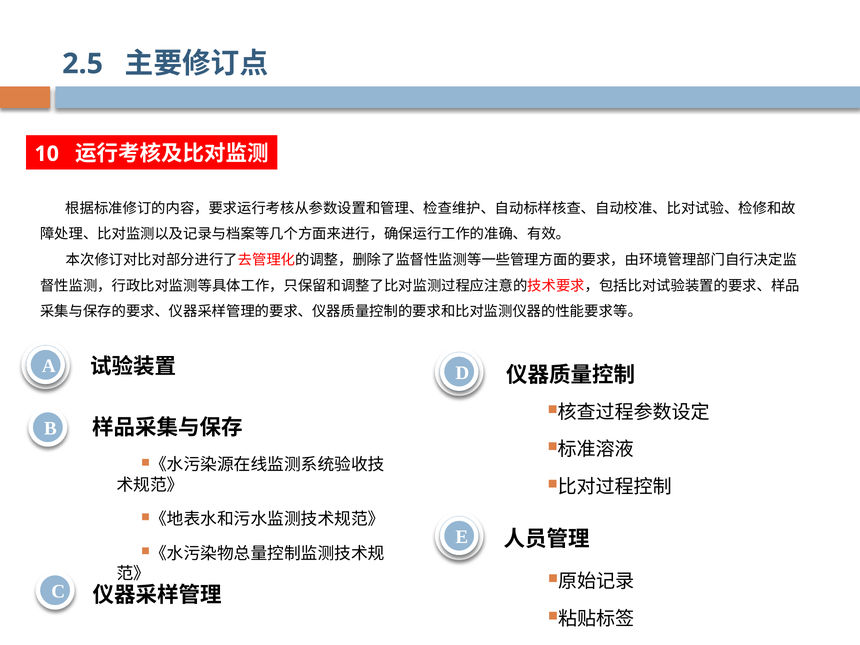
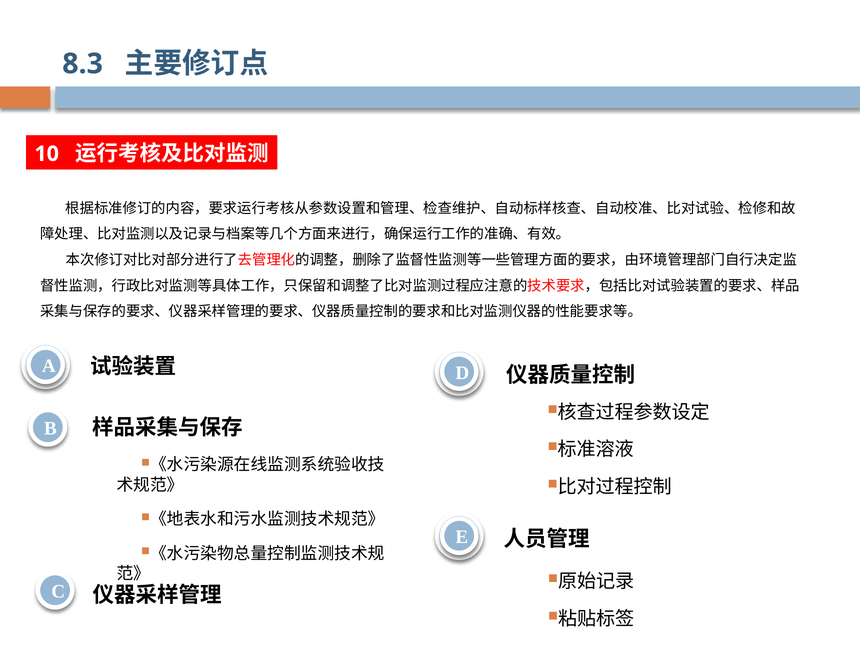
2.5: 2.5 -> 8.3 (83, 64)
